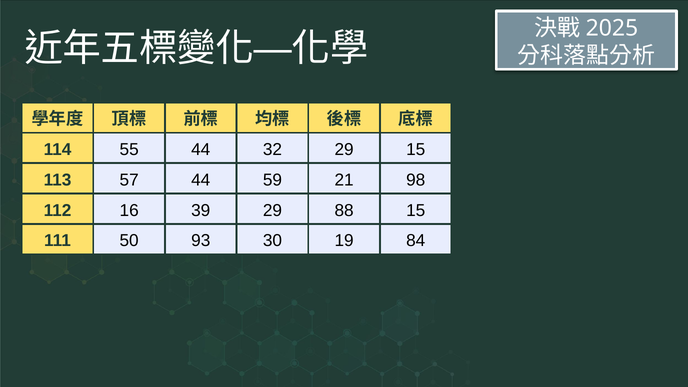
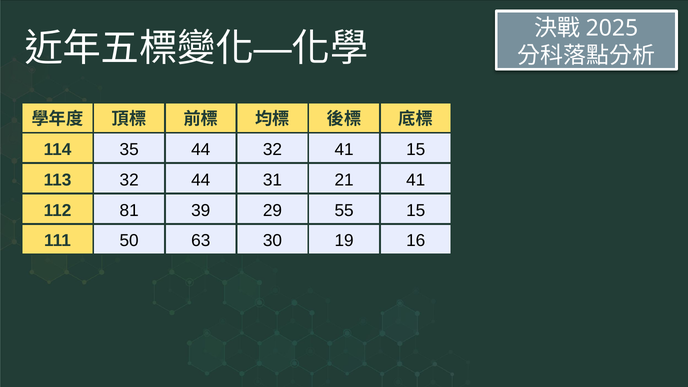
55: 55 -> 35 (129, 150)
32 29: 29 -> 41 (344, 150)
113 57: 57 -> 32 (129, 180)
59: 59 -> 31 (272, 180)
21 98: 98 -> 41 (416, 180)
16: 16 -> 81 (129, 210)
88: 88 -> 55 (344, 210)
93: 93 -> 63 (201, 241)
84: 84 -> 16 (416, 241)
